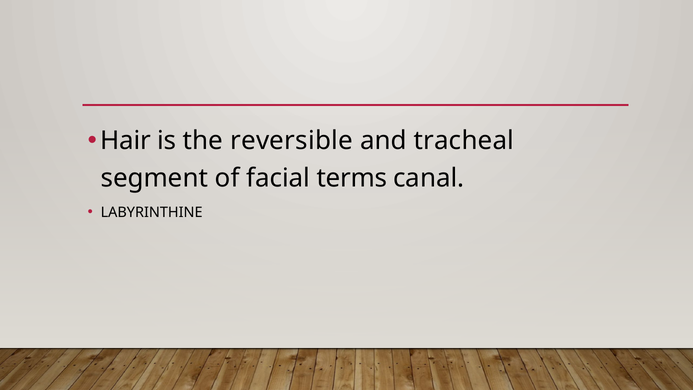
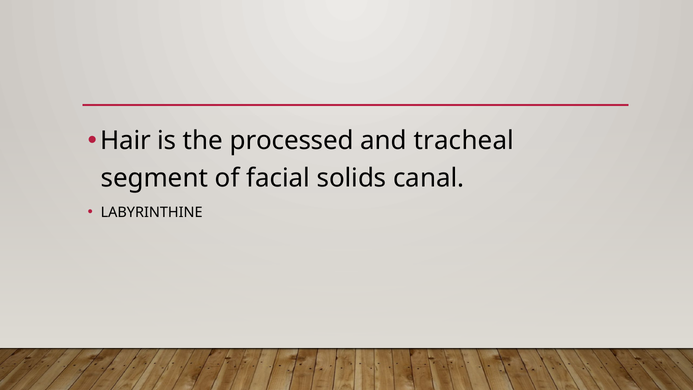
reversible: reversible -> processed (292, 141)
terms: terms -> solids (352, 178)
